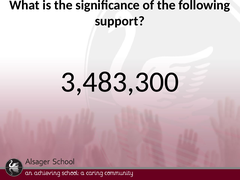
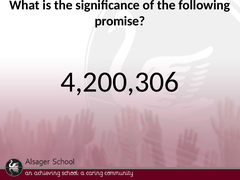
support: support -> promise (120, 21)
3,483,300: 3,483,300 -> 4,200,306 (120, 82)
